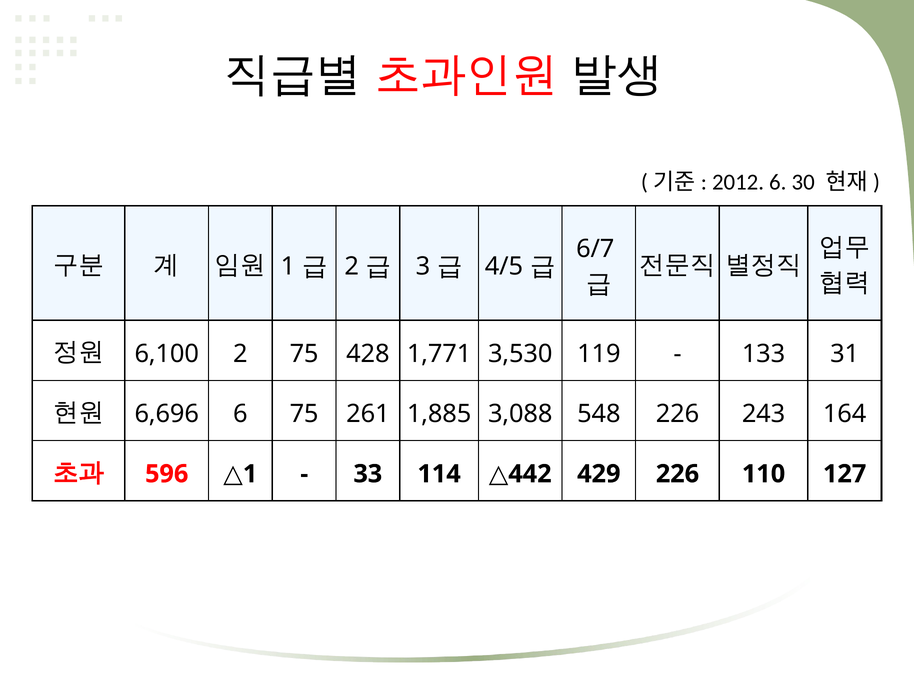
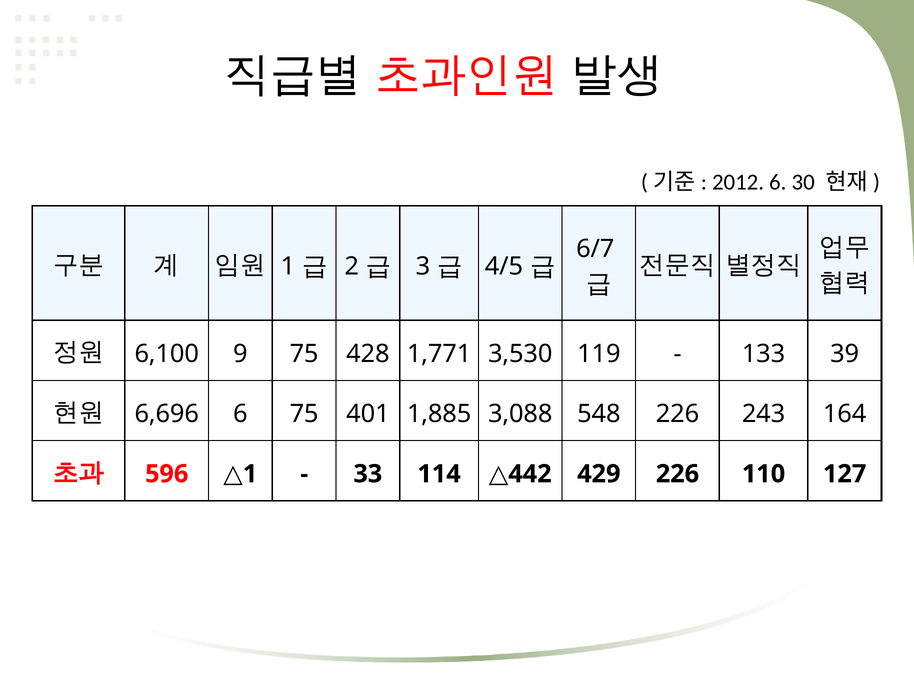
6,100 2: 2 -> 9 (240, 354)
31: 31 -> 39 (845, 354)
261: 261 -> 401 (368, 414)
